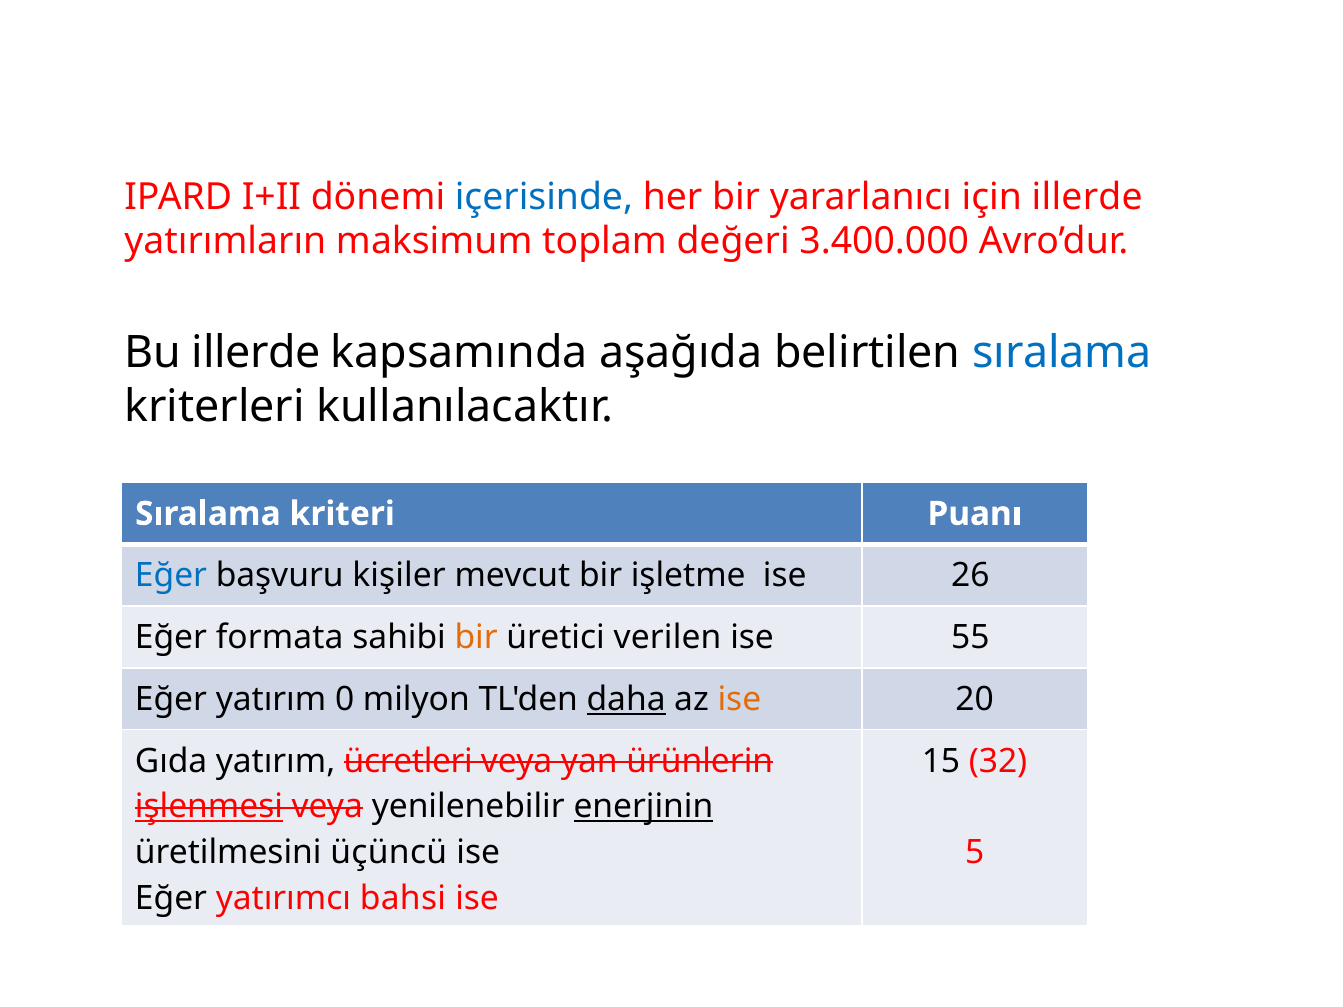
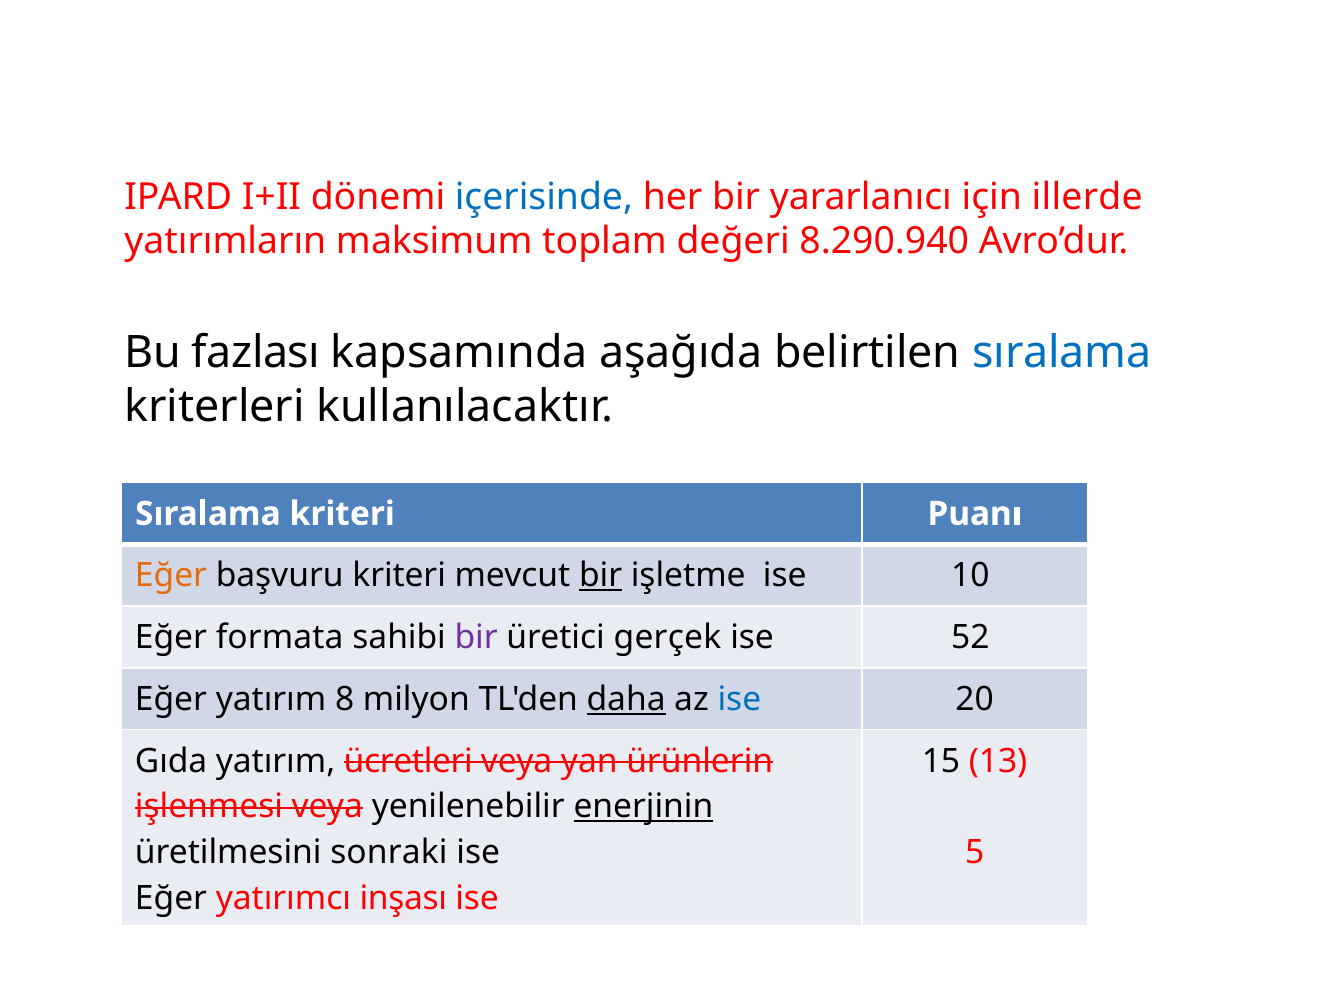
3.400.000: 3.400.000 -> 8.290.940 (884, 242)
Bu illerde: illerde -> fazlası (256, 353)
Eğer colour: blue -> orange (171, 576)
başvuru kişiler: kişiler -> kriteri (399, 576)
bir underline: none -> present (601, 576)
26: 26 -> 10 (970, 576)
bir colour: orange -> purple (476, 638)
verilen: verilen -> gerçek (667, 638)
55: 55 -> 52 (970, 638)
0: 0 -> 8 (345, 699)
ise colour: orange -> blue (739, 699)
32: 32 -> 13 (998, 761)
işlenmesi underline: present -> none (209, 807)
üçüncü: üçüncü -> sonraki (389, 853)
bahsi: bahsi -> inşası (403, 898)
